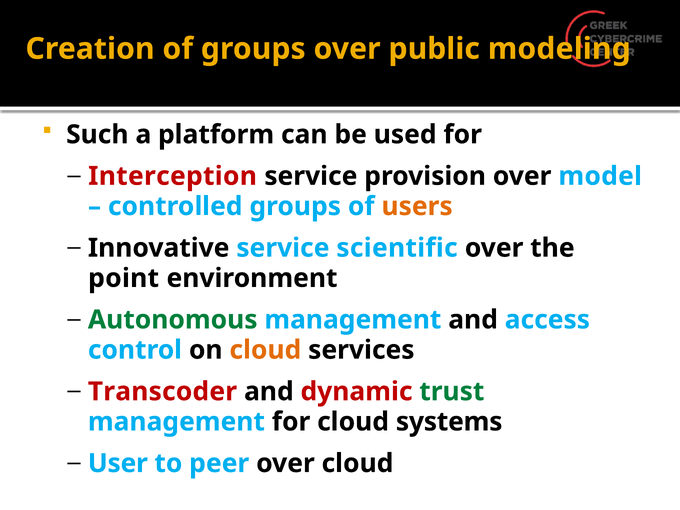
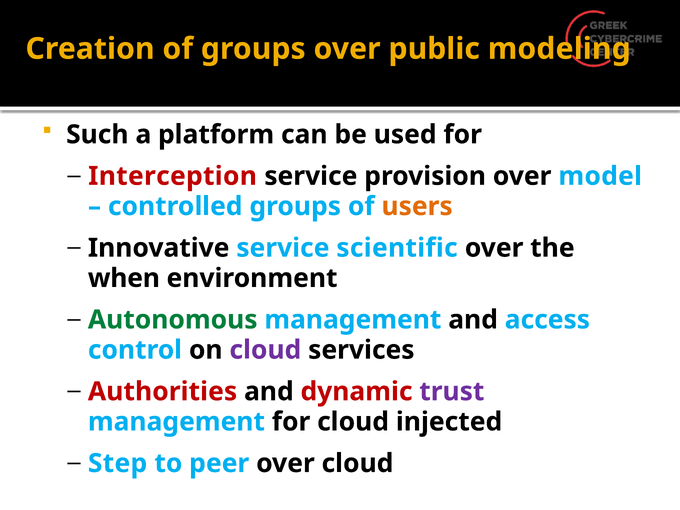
point: point -> when (124, 278)
cloud colour: orange -> purple (265, 350)
Transcoder: Transcoder -> Authorities (163, 392)
trust colour: green -> purple (452, 392)
systems: systems -> injected (449, 422)
User: User -> Step (118, 463)
